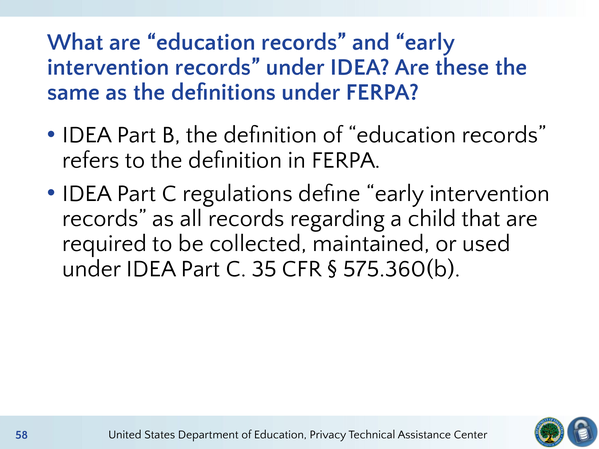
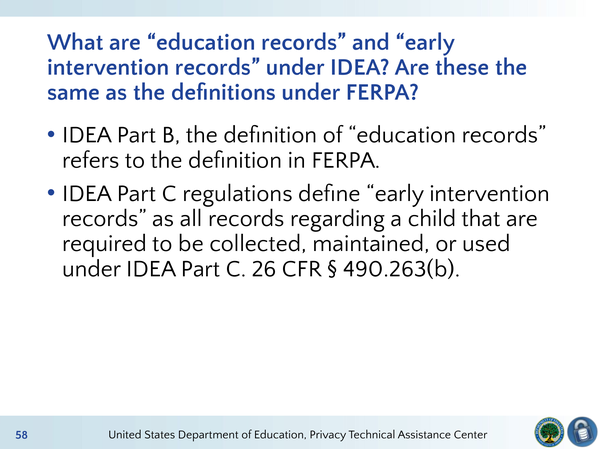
35: 35 -> 26 (264, 269)
575.360(b: 575.360(b -> 490.263(b (402, 269)
